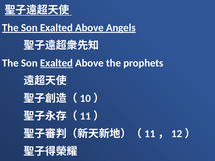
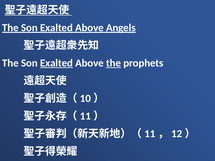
the underline: none -> present (113, 63)
